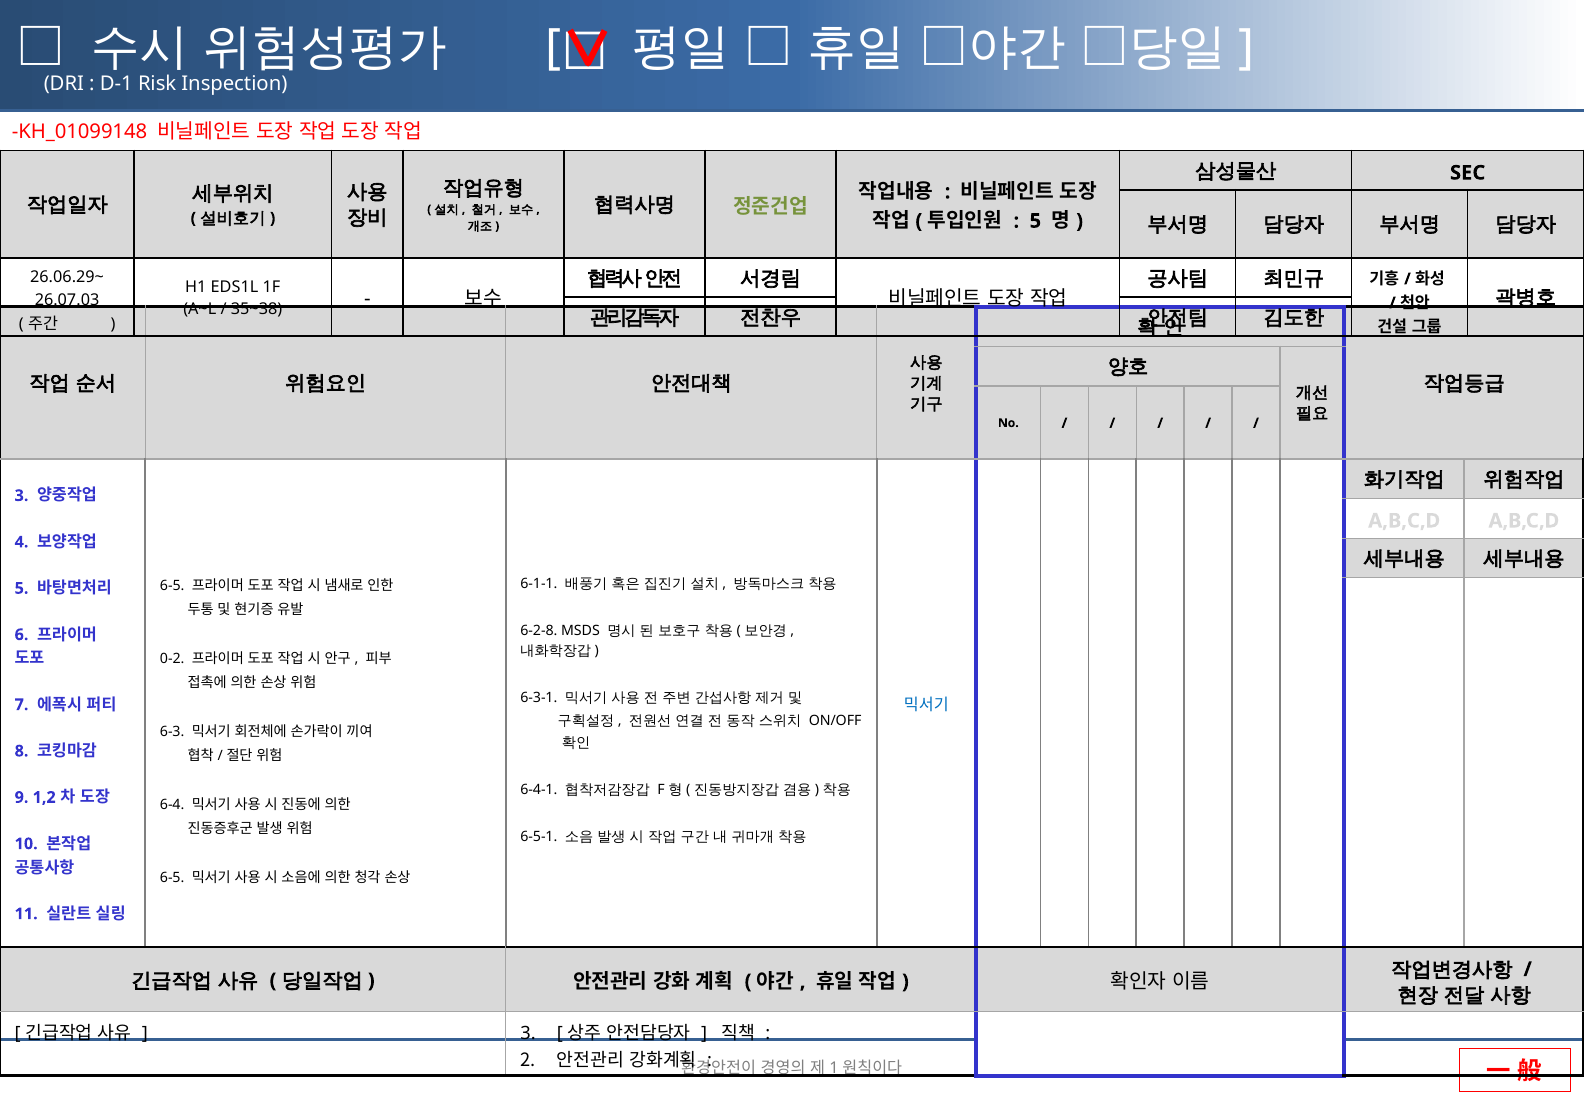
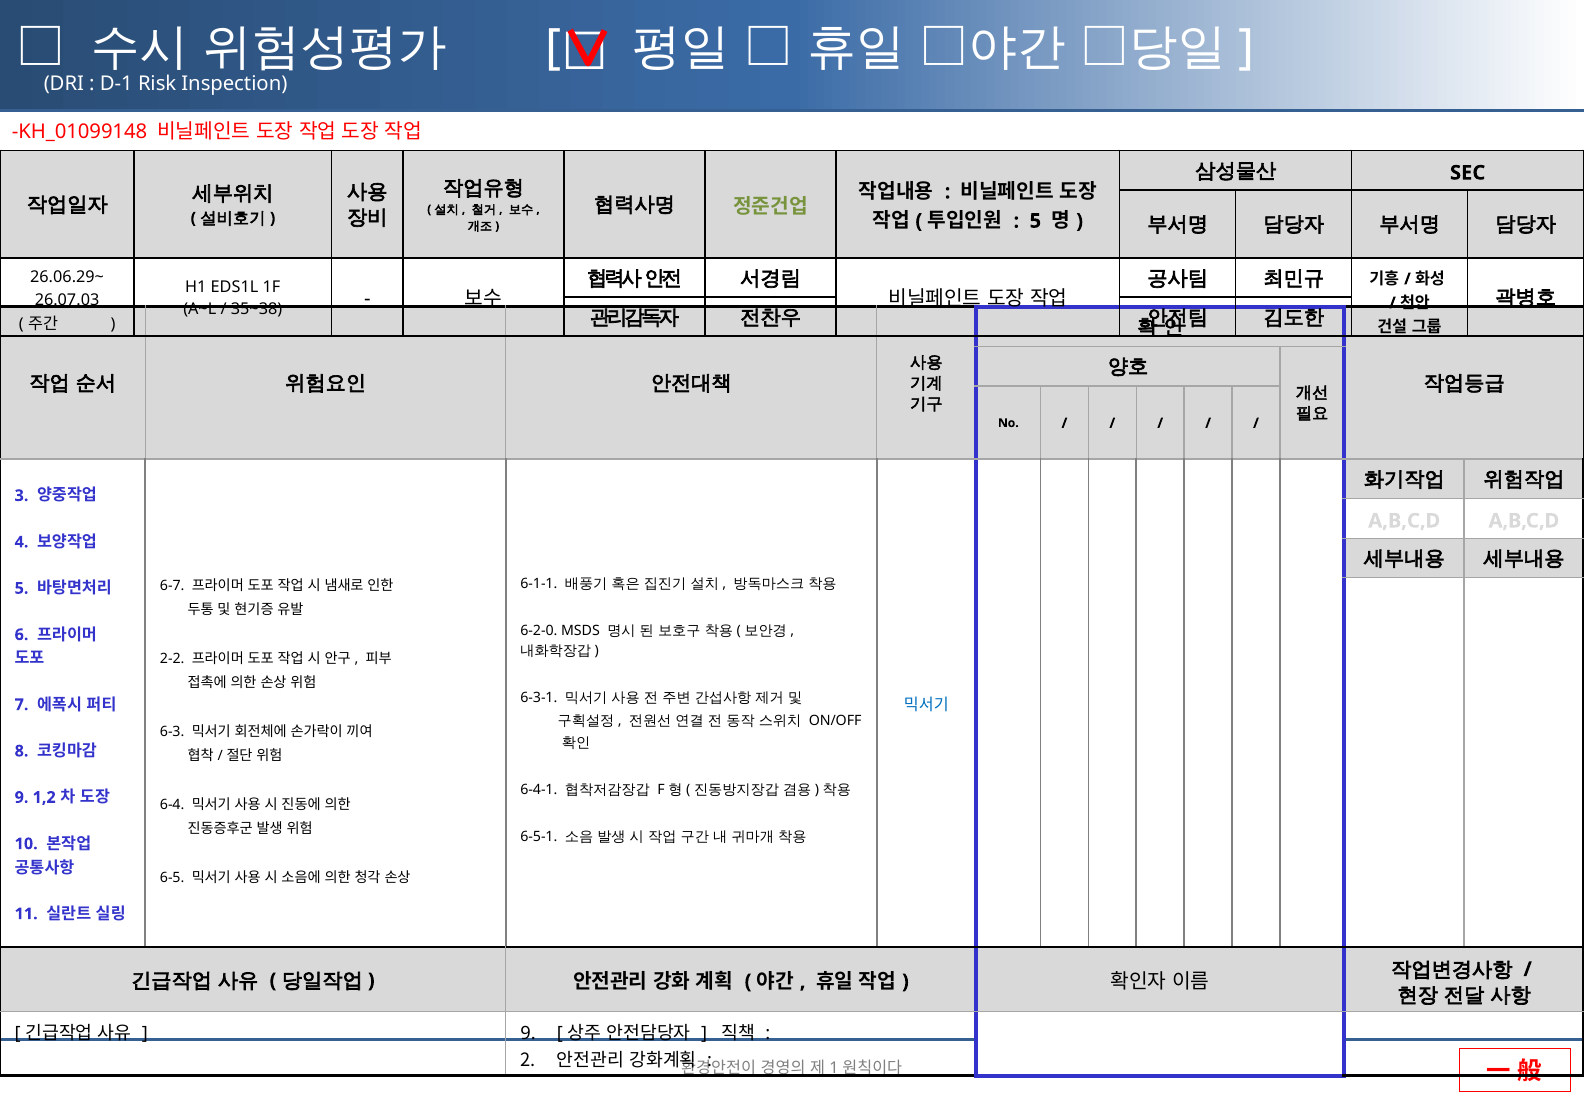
6-5: 6-5 -> 6-7 (172, 585)
6-2-8: 6-2-8 -> 6-2-0 (539, 631)
0-2: 0-2 -> 2-2 (172, 658)
3: 3 -> 9 (528, 1034)
